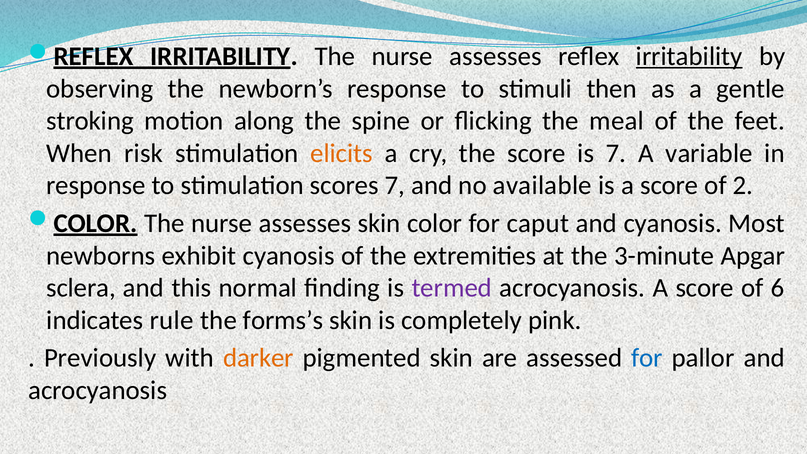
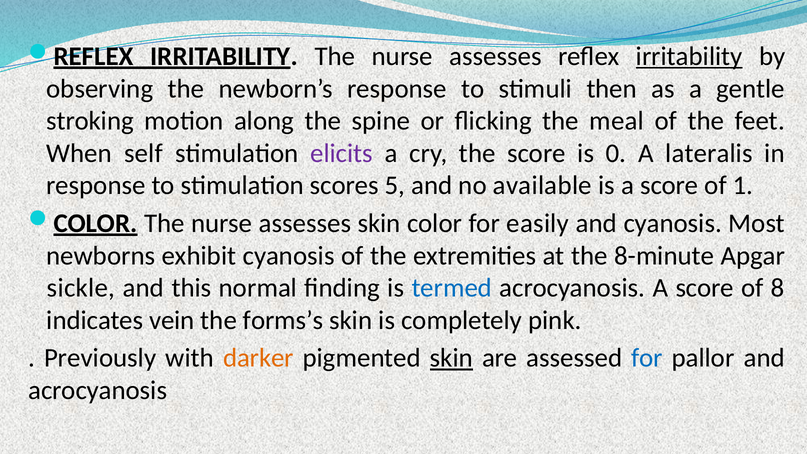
risk: risk -> self (144, 153)
elicits colour: orange -> purple (342, 153)
is 7: 7 -> 0 (616, 153)
variable: variable -> lateralis (709, 153)
scores 7: 7 -> 5 (395, 186)
2: 2 -> 1 (743, 186)
caput: caput -> easily (538, 223)
3-minute: 3-minute -> 8-minute (664, 256)
sclera: sclera -> sickle (81, 288)
termed colour: purple -> blue (452, 288)
6: 6 -> 8 (778, 288)
rule: rule -> vein (172, 320)
skin underline: none -> present (451, 358)
